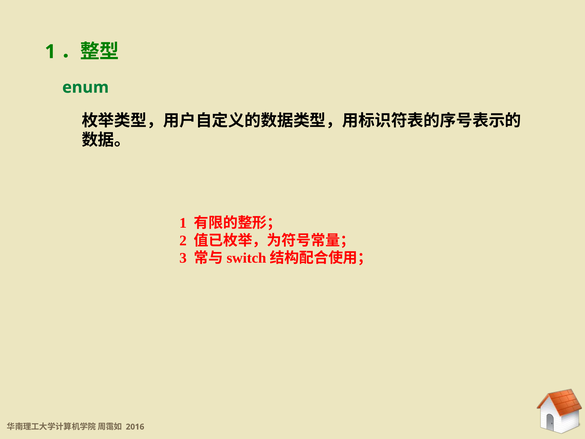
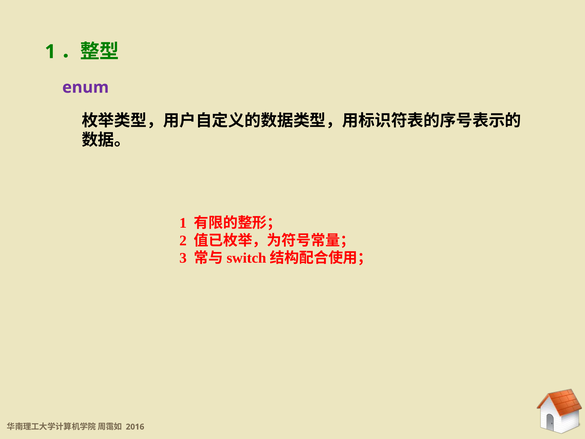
enum colour: green -> purple (86, 87)
